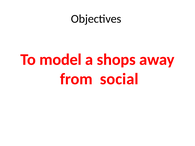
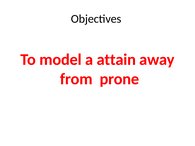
shops: shops -> attain (116, 60)
social: social -> prone (119, 79)
